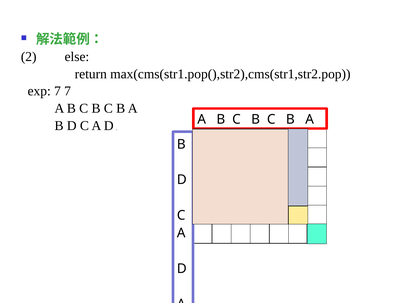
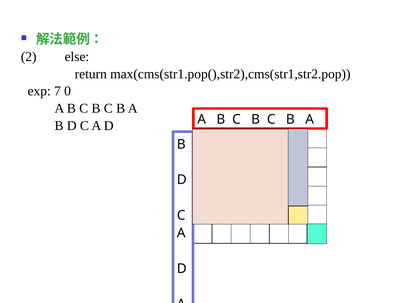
7 7: 7 -> 0 (68, 91)
